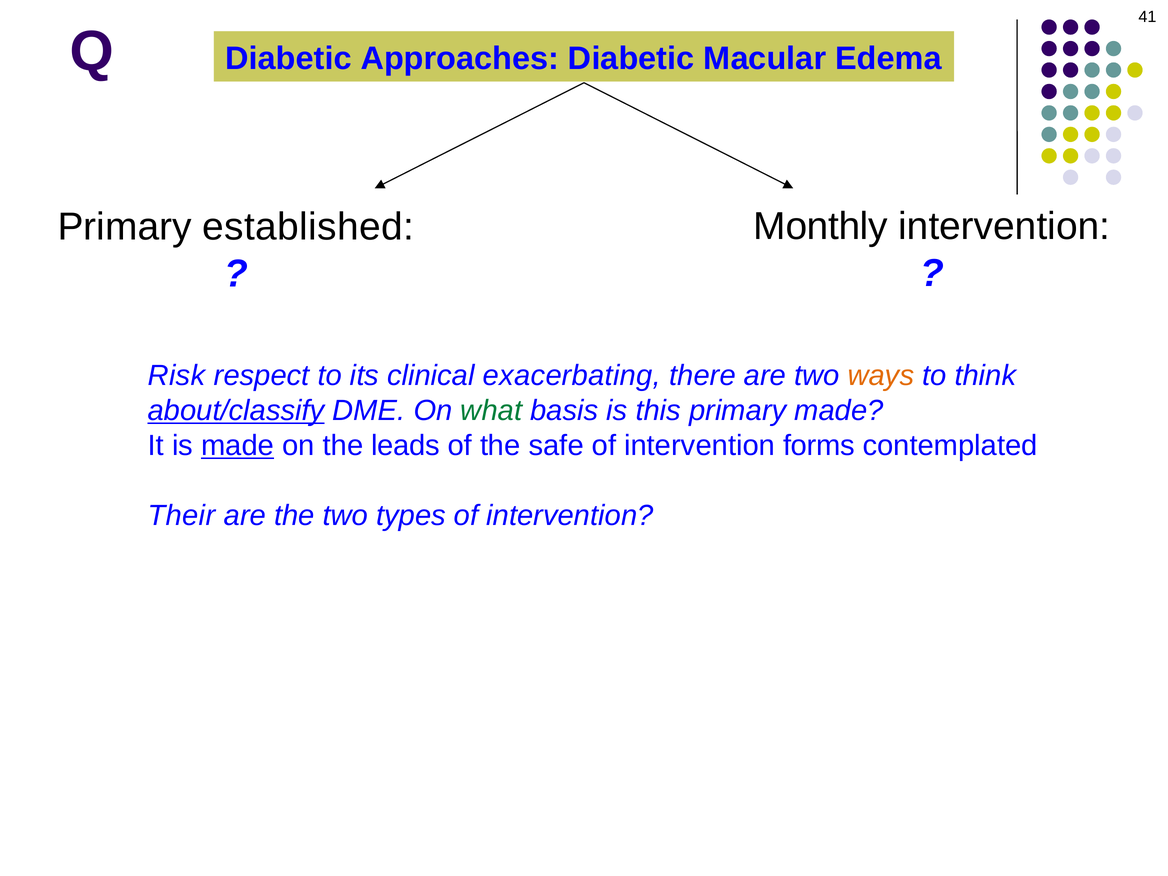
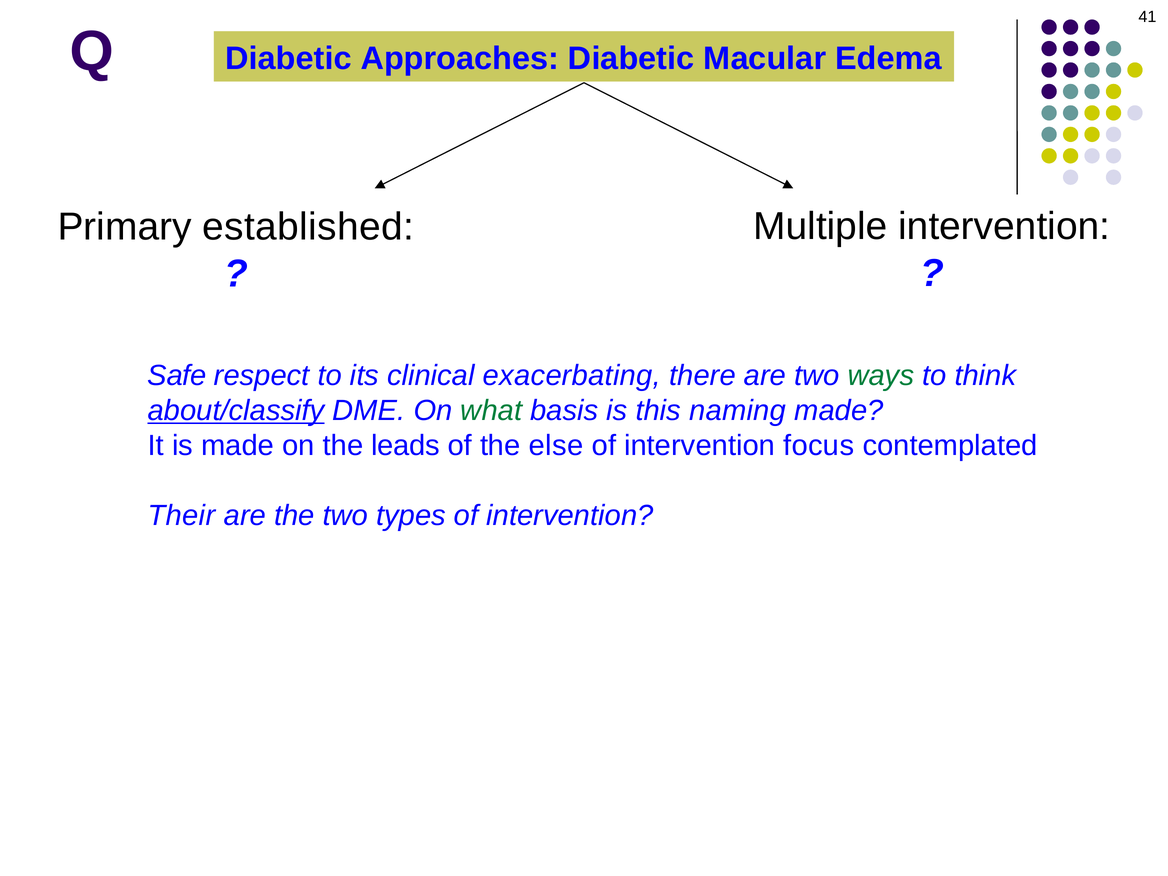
Monthly: Monthly -> Multiple (820, 226)
Risk: Risk -> Safe (177, 376)
ways colour: orange -> green (881, 376)
this primary: primary -> naming (738, 411)
made underline: present -> none (238, 446)
safe: safe -> else (556, 446)
forms: forms -> focus (819, 446)
